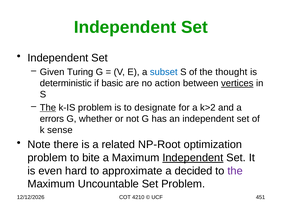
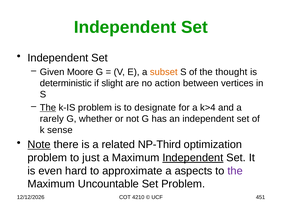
Turing: Turing -> Moore (80, 72)
subset colour: blue -> orange (164, 72)
basic: basic -> slight (112, 83)
vertices underline: present -> none (237, 83)
k>2: k>2 -> k>4 (208, 108)
errors: errors -> rarely (52, 119)
Note underline: none -> present (39, 145)
NP-Root: NP-Root -> NP-Third (159, 145)
bite: bite -> just (91, 158)
decided: decided -> aspects (193, 171)
